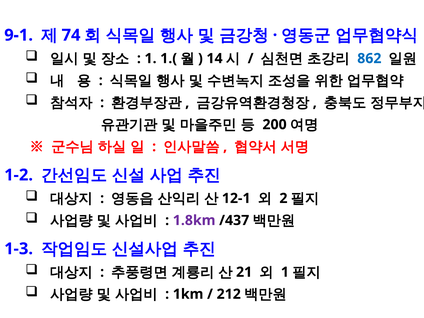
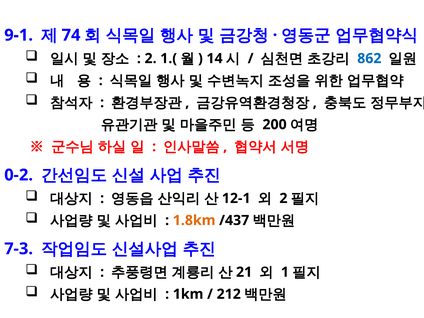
1: 1 -> 2 (151, 58)
1-2: 1-2 -> 0-2 (19, 175)
1.8km colour: purple -> orange (194, 220)
1-3: 1-3 -> 7-3 (19, 249)
